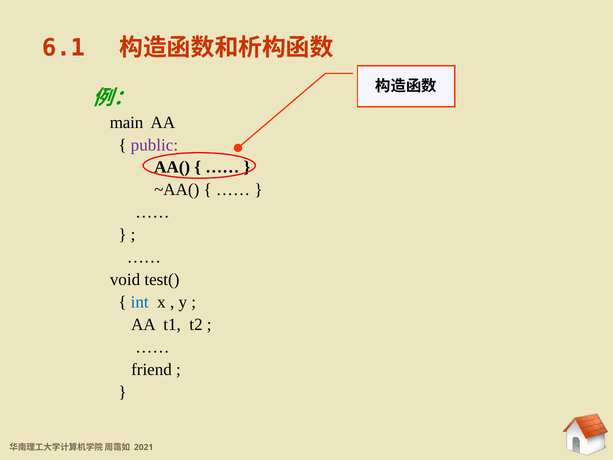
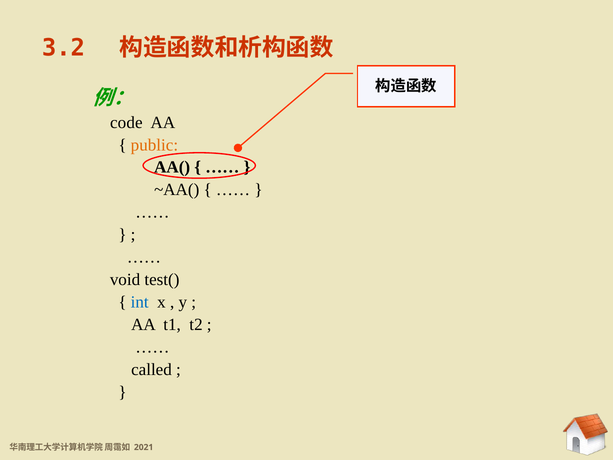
6.1: 6.1 -> 3.2 (63, 48)
main: main -> code (126, 122)
public colour: purple -> orange (154, 145)
friend: friend -> called (151, 369)
